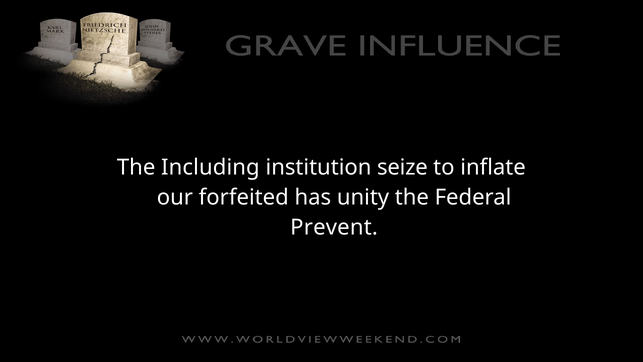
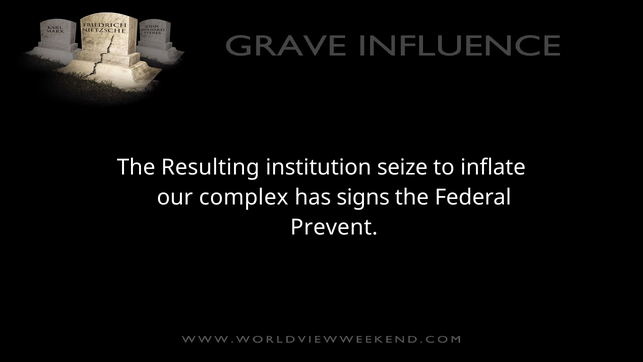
Including: Including -> Resulting (210, 167)
forfeited: forfeited -> complex (244, 197)
unity: unity -> signs (363, 197)
